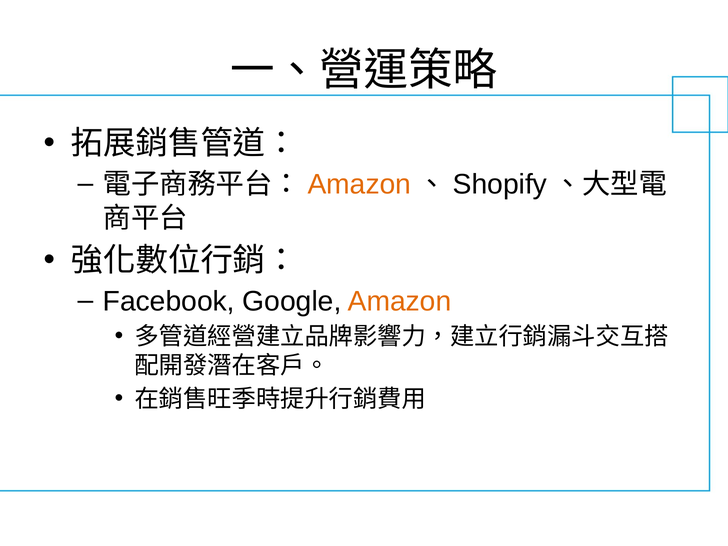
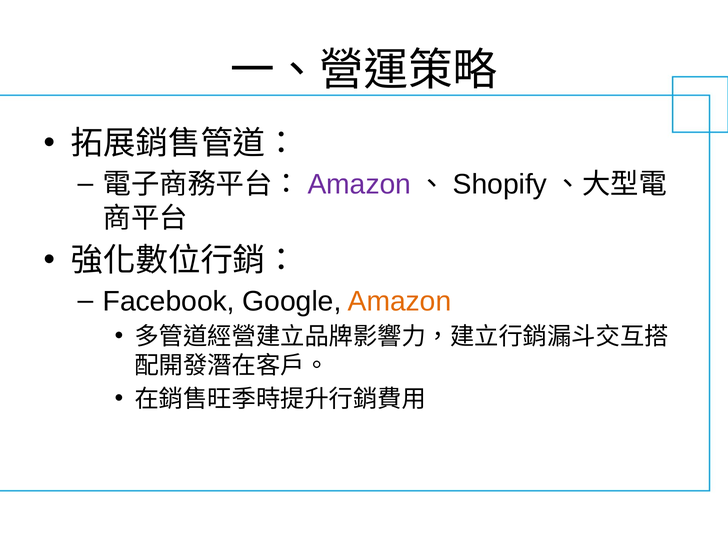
Amazon colour: orange -> purple (359, 184)
